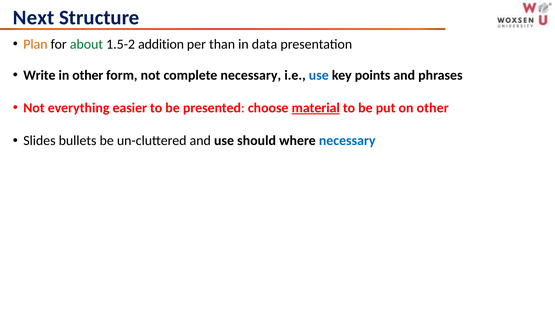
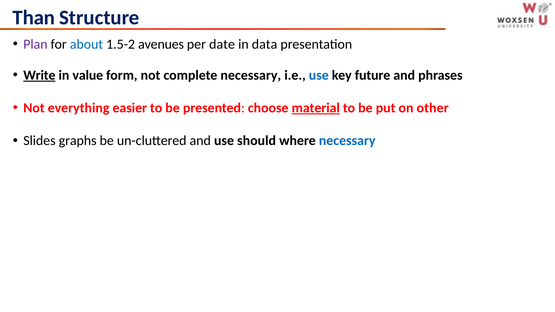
Next: Next -> Than (34, 18)
Plan colour: orange -> purple (35, 44)
about colour: green -> blue (86, 44)
addition: addition -> avenues (161, 44)
than: than -> date (222, 44)
Write underline: none -> present (39, 75)
in other: other -> value (88, 75)
points: points -> future (373, 75)
bullets: bullets -> graphs (78, 141)
